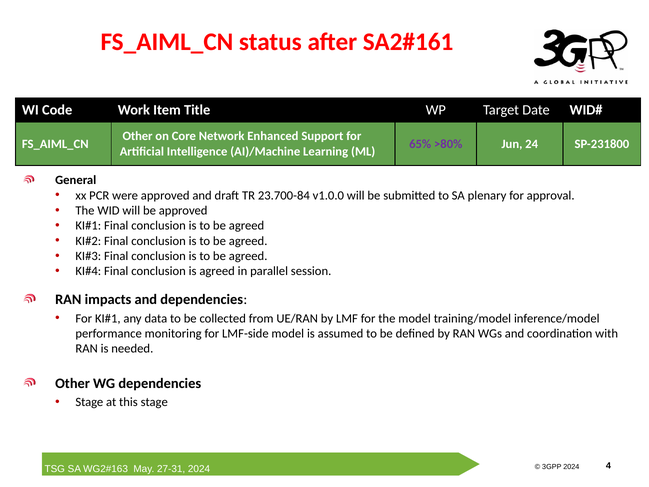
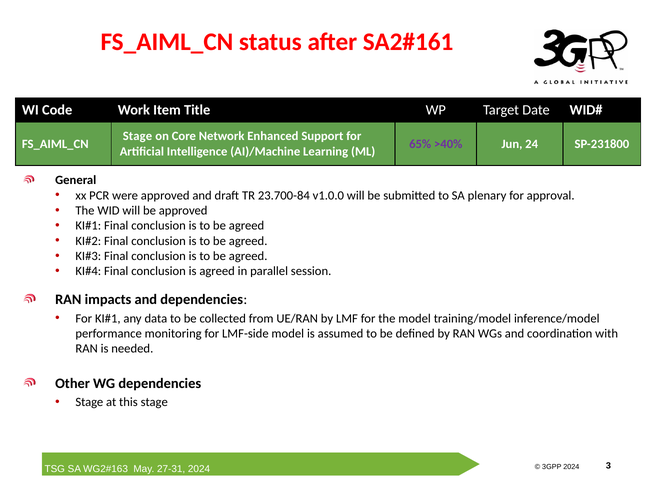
Other: Other -> Stage (137, 136)
>80%: >80% -> >40% (448, 144)
4: 4 -> 3 (609, 465)
